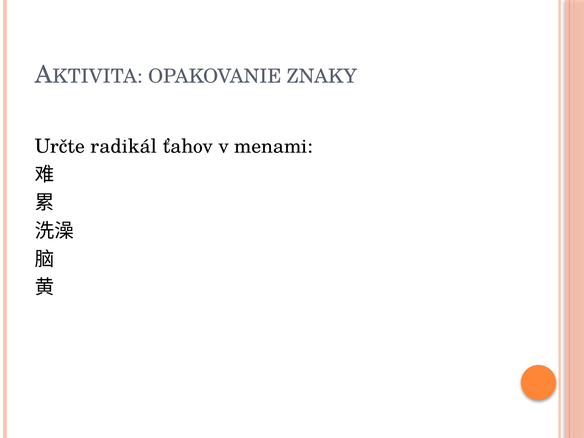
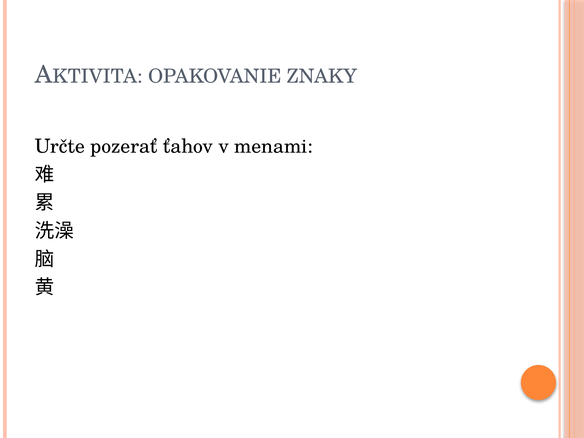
radikál: radikál -> pozerať (124, 146)
